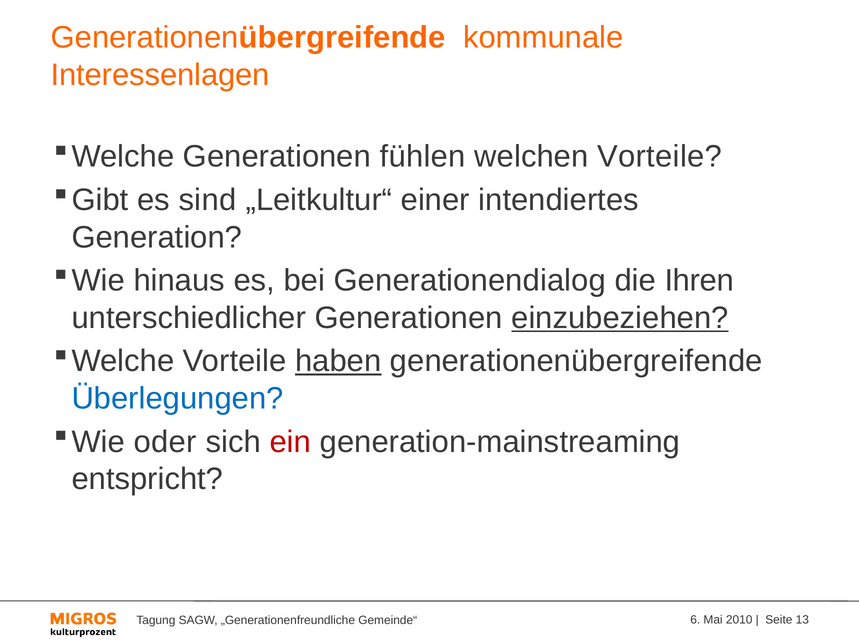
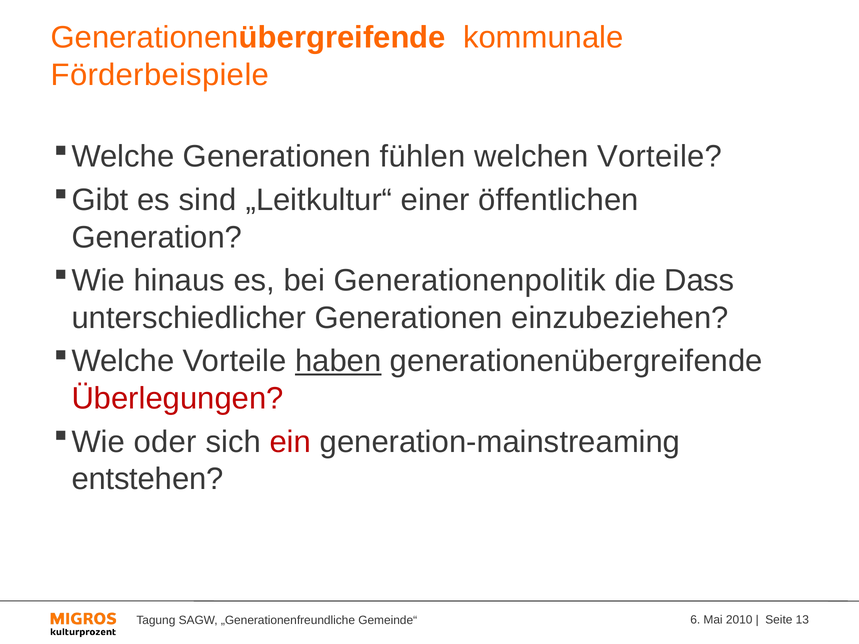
Interessenlagen: Interessenlagen -> Förderbeispiele (160, 75)
intendiertes: intendiertes -> öffentlichen (559, 200)
Generationendialog: Generationendialog -> Generationenpolitik (470, 281)
Ihren: Ihren -> Dass (699, 281)
einzubeziehen underline: present -> none (620, 318)
Überlegungen colour: blue -> red (178, 399)
entspricht: entspricht -> entstehen (147, 479)
